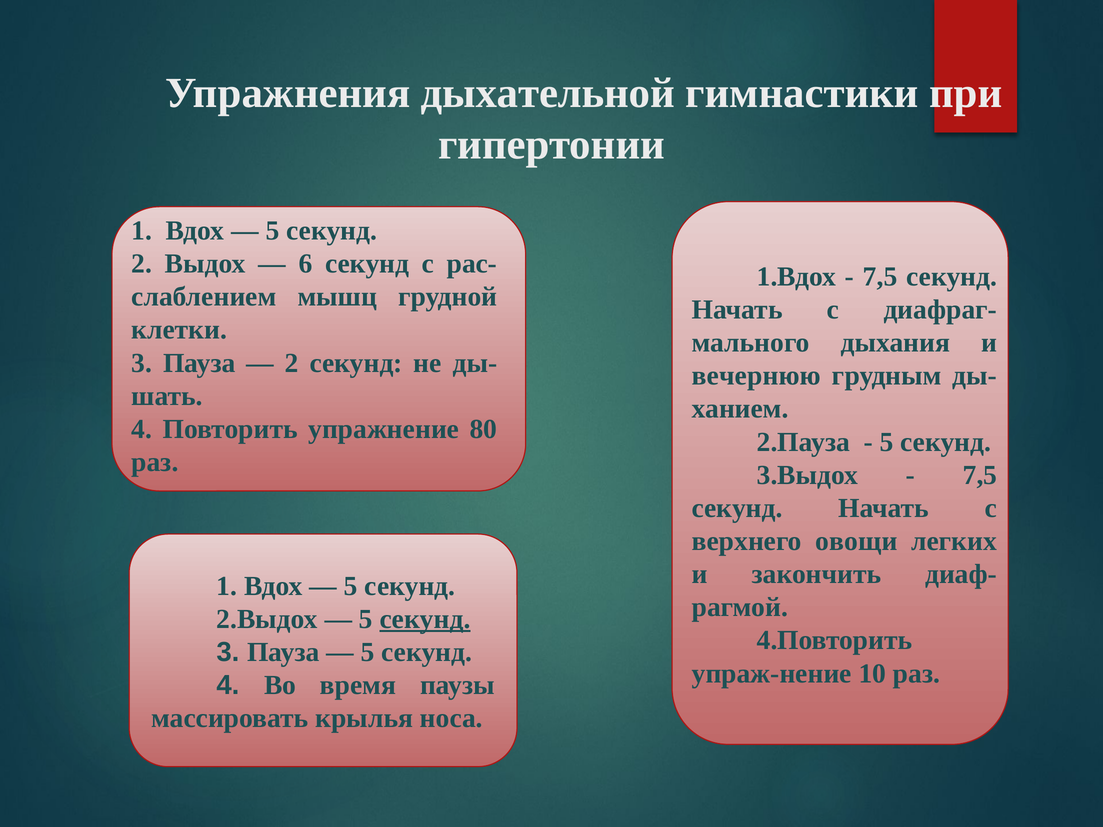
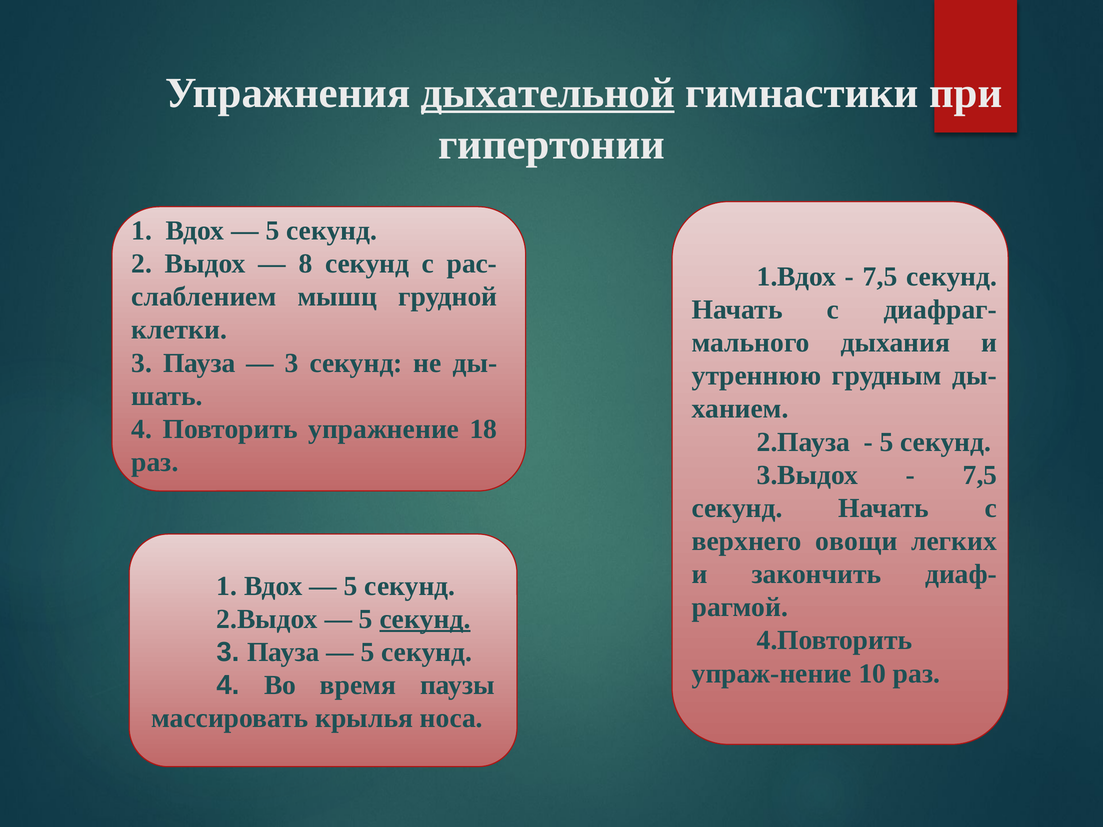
дыхательной underline: none -> present (548, 93)
6: 6 -> 8 (306, 264)
2: 2 -> 3 (292, 363)
вечернюю: вечернюю -> утреннюю (756, 376)
80: 80 -> 18 (483, 429)
